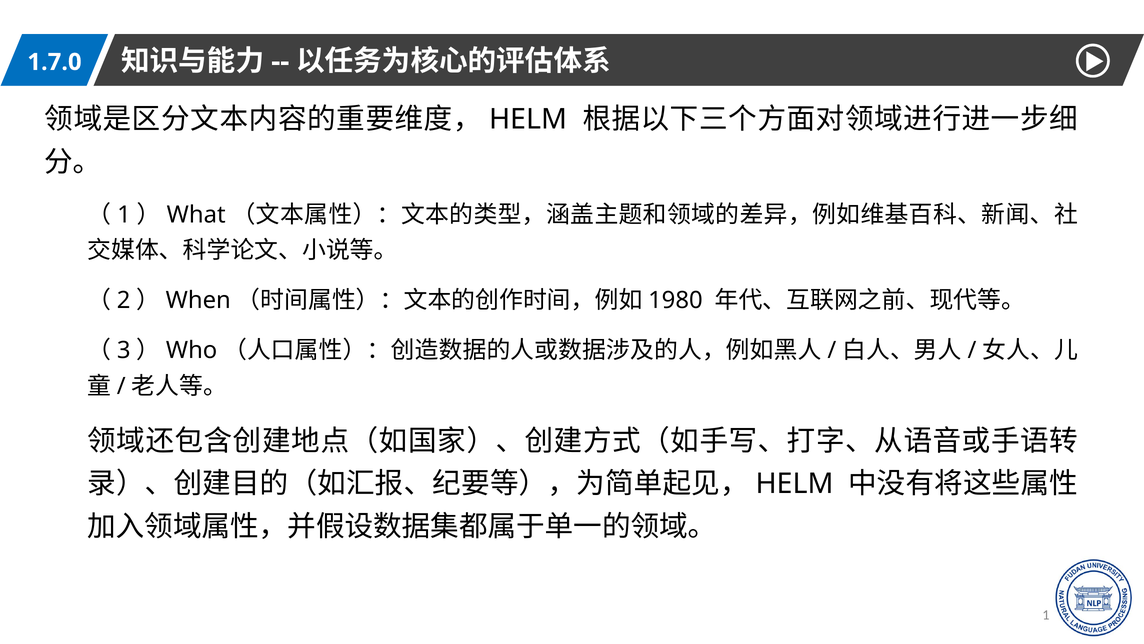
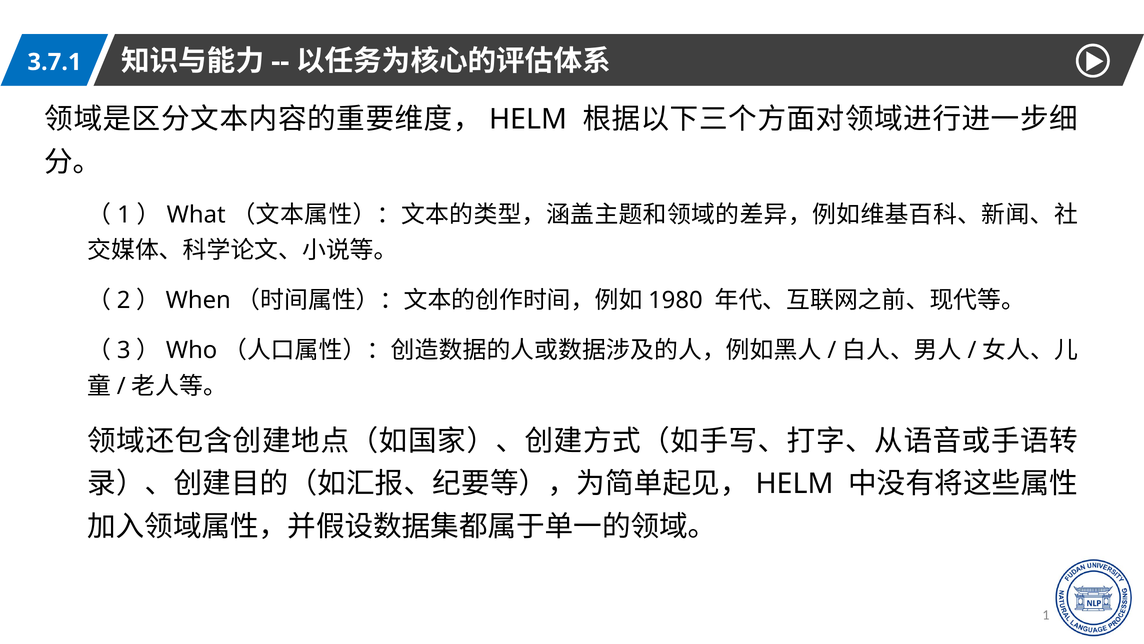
1.7.0: 1.7.0 -> 3.7.1 (54, 62)
